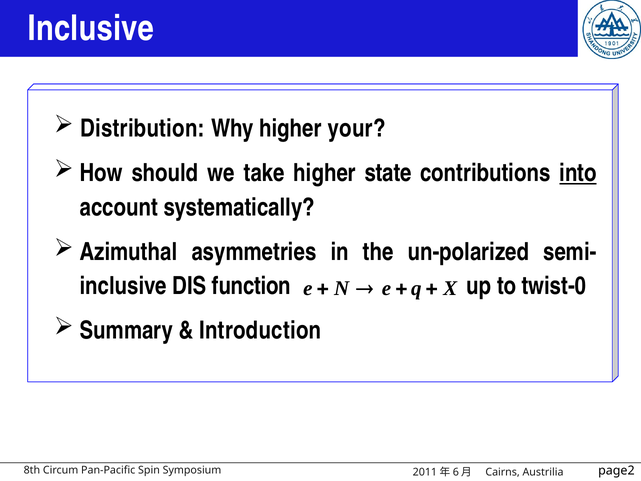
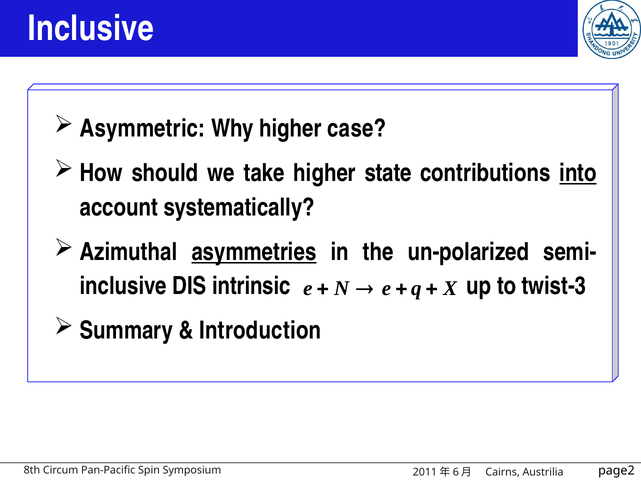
Distribution: Distribution -> Asymmetric (142, 129)
your: your -> case (357, 129)
asymmetries underline: none -> present (254, 252)
function: function -> intrinsic (251, 286)
twist-0: twist-0 -> twist-3 (554, 286)
